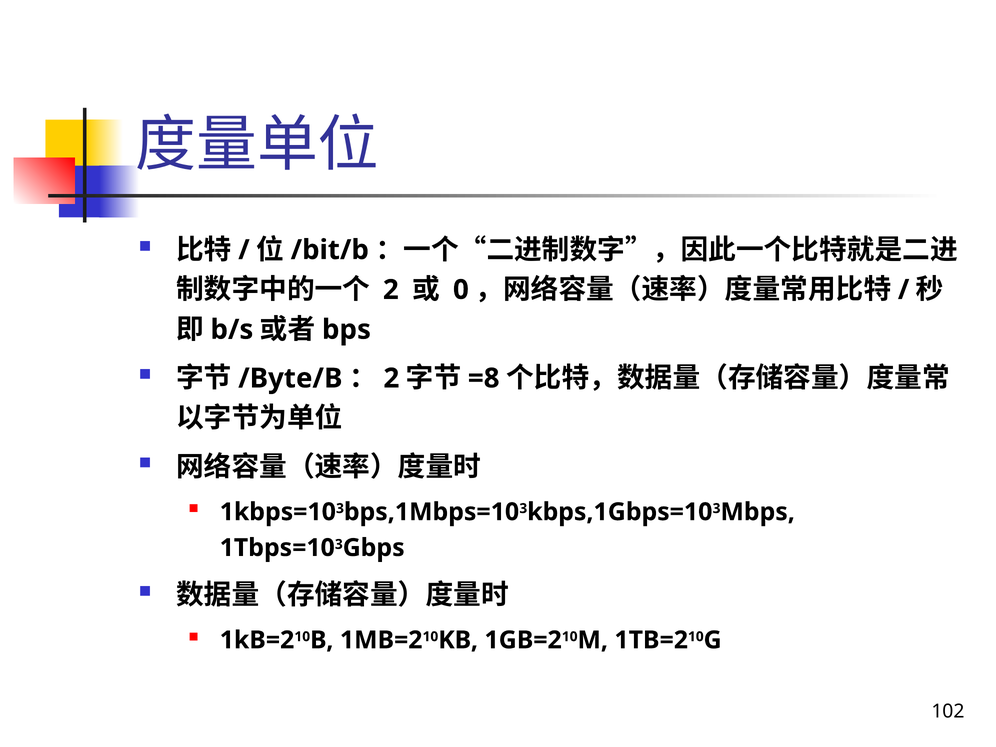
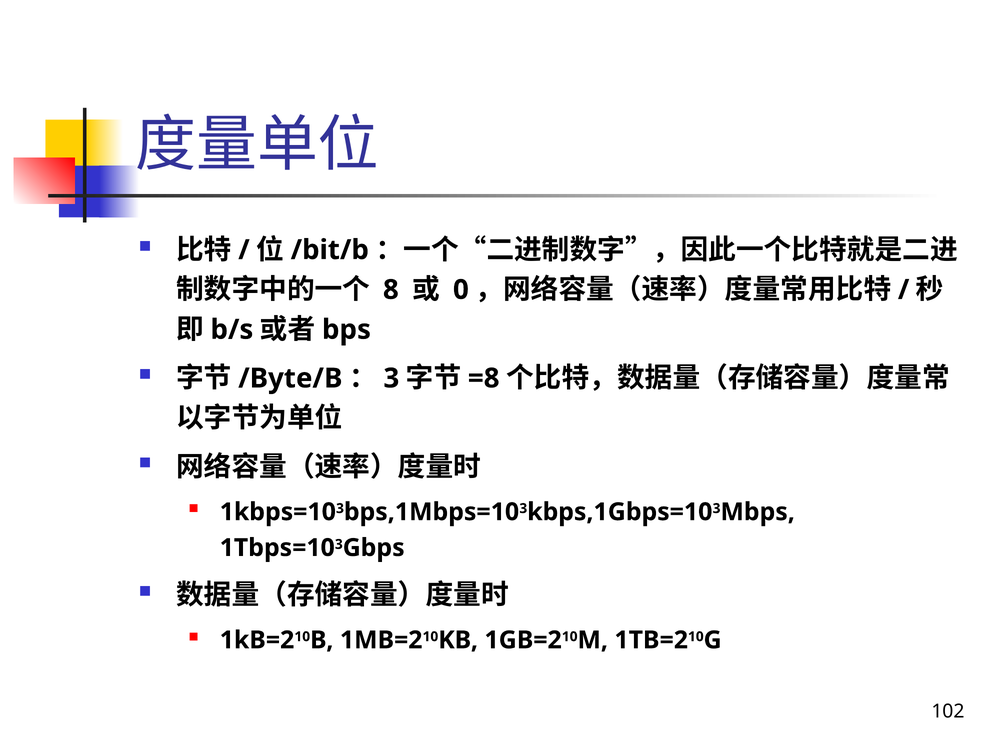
2: 2 -> 8 (391, 290)
2: 2 -> 3 (391, 378)
